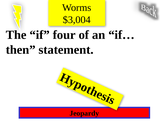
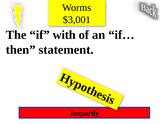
$3,004: $3,004 -> $3,001 (77, 20)
four: four -> with (64, 35)
